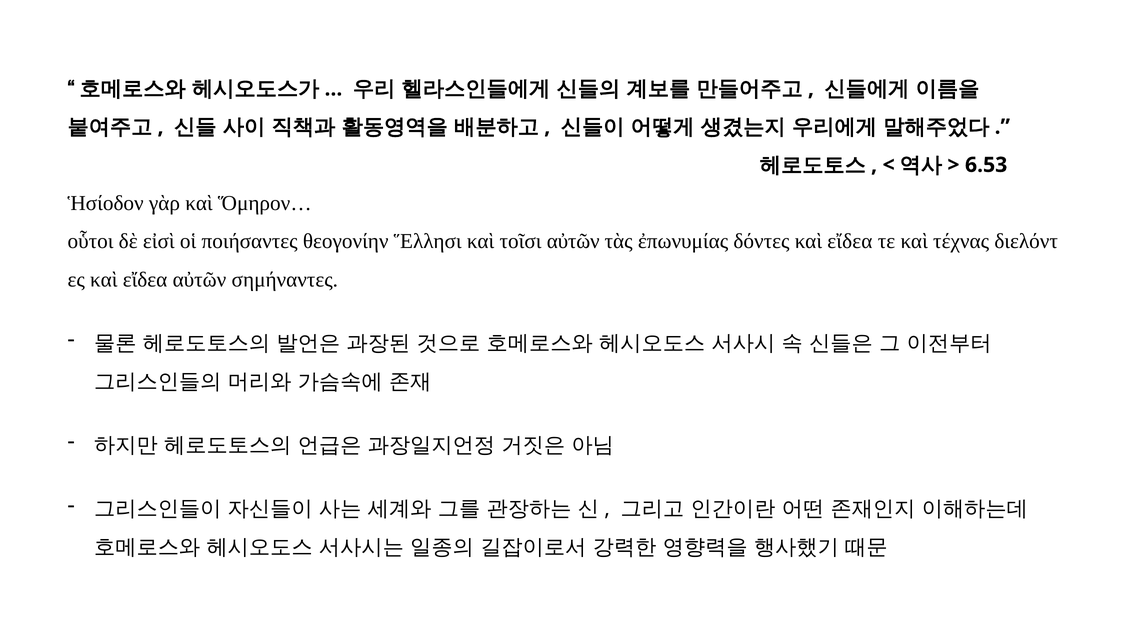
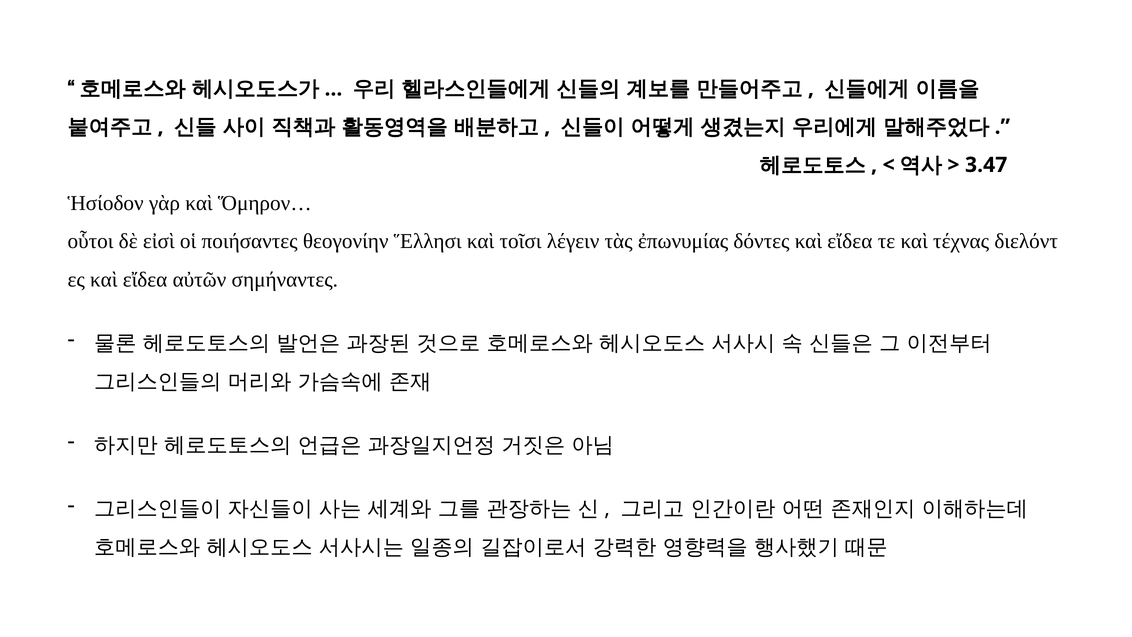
6.53: 6.53 -> 3.47 (986, 165)
τοῖσι αὐτῶν: αὐτῶν -> λέγειν (573, 241)
